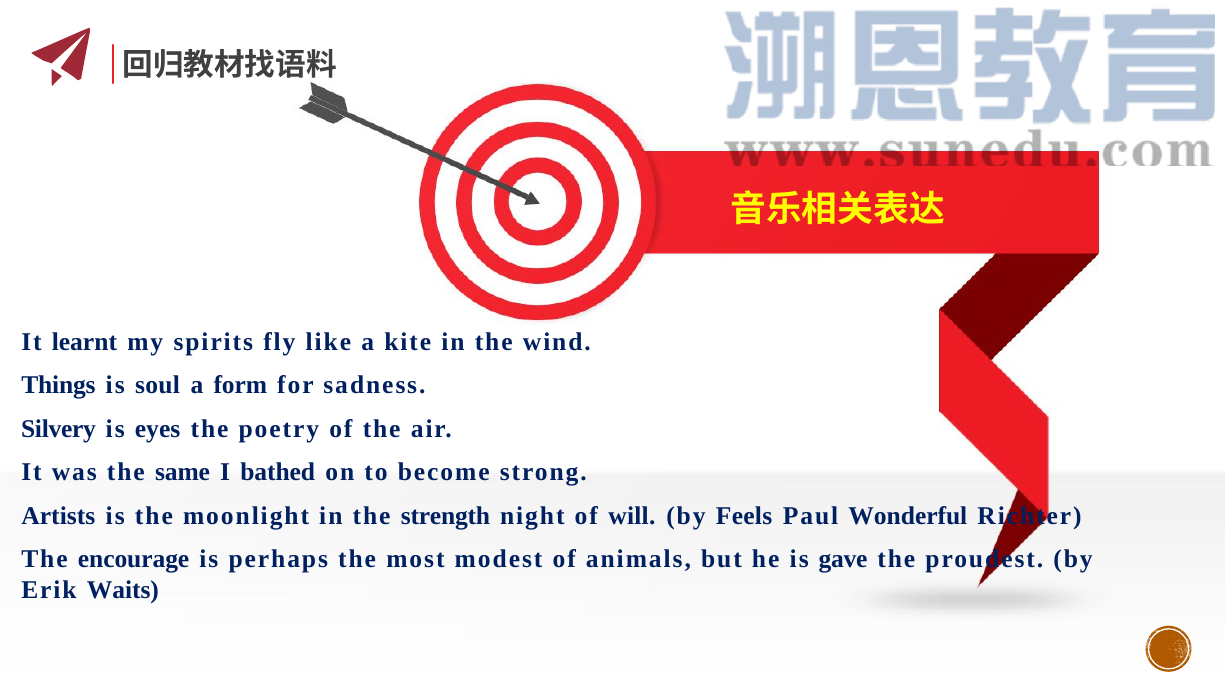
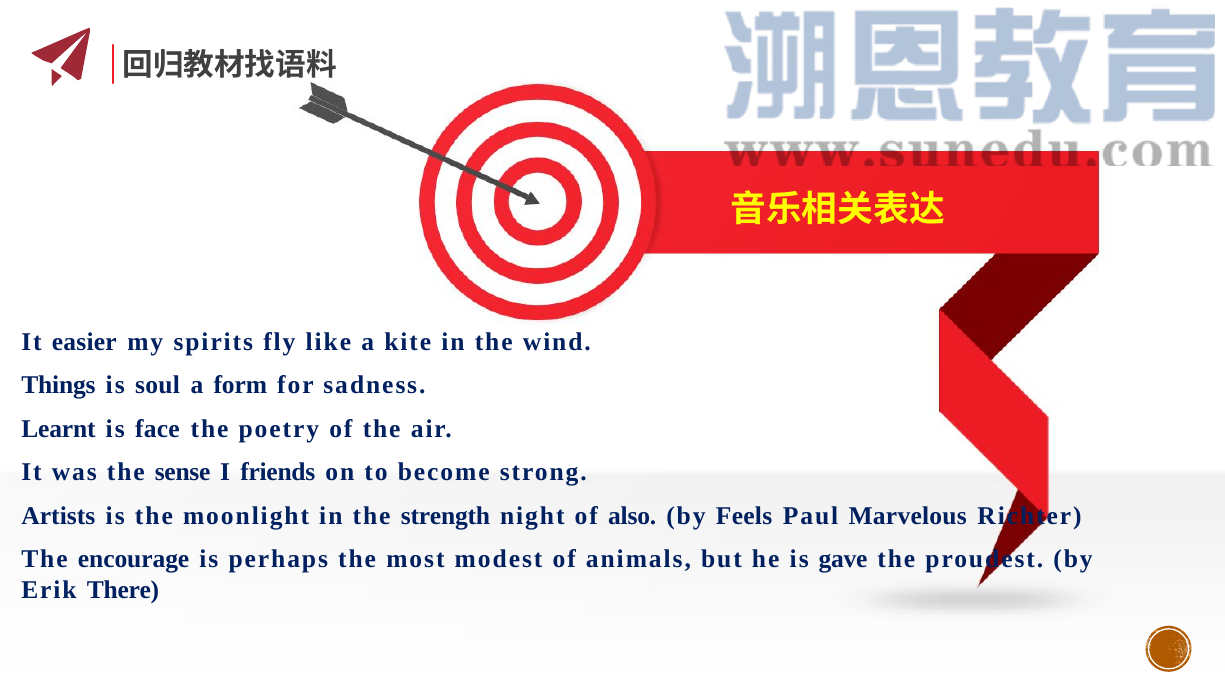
learnt: learnt -> easier (84, 342)
Silvery: Silvery -> Learnt (58, 429)
eyes: eyes -> face (157, 429)
same: same -> sense (183, 472)
bathed: bathed -> friends (278, 472)
will: will -> also (632, 516)
Wonderful: Wonderful -> Marvelous (908, 516)
Waits: Waits -> There (123, 590)
